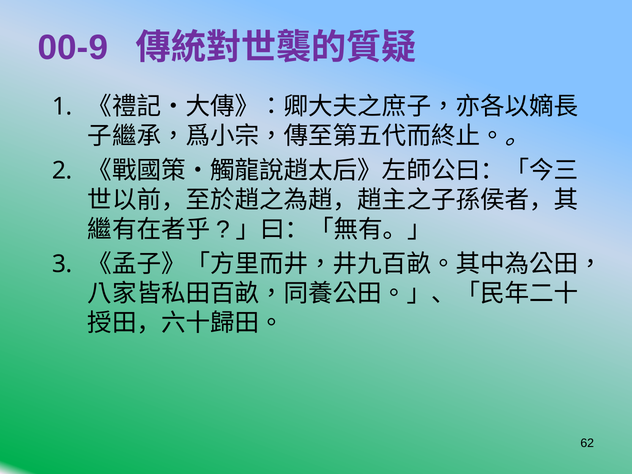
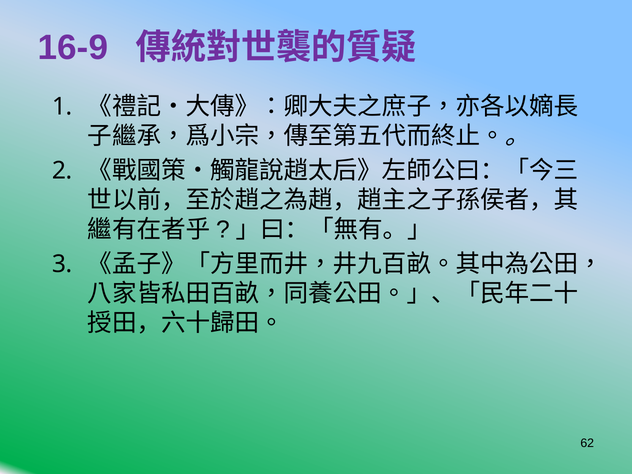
00-9: 00-9 -> 16-9 (73, 48)
